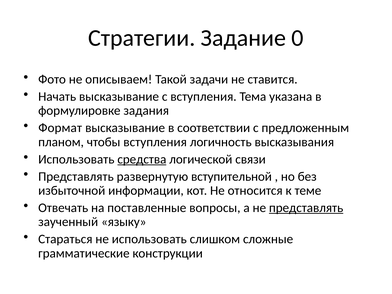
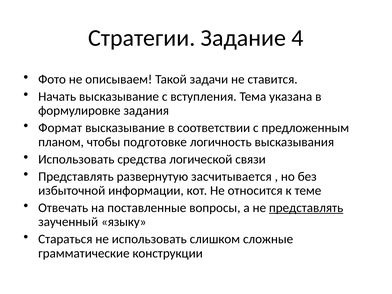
0: 0 -> 4 (297, 38)
чтобы вступления: вступления -> подготовке (155, 142)
средства underline: present -> none (142, 159)
вступительной: вступительной -> засчитывается (231, 176)
